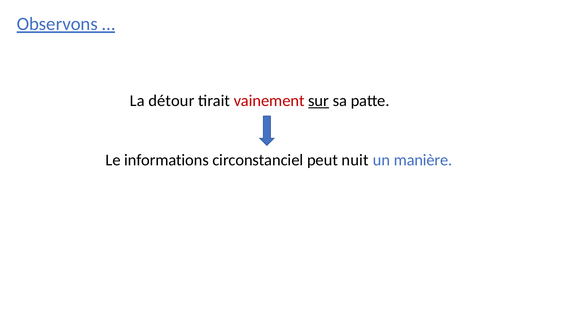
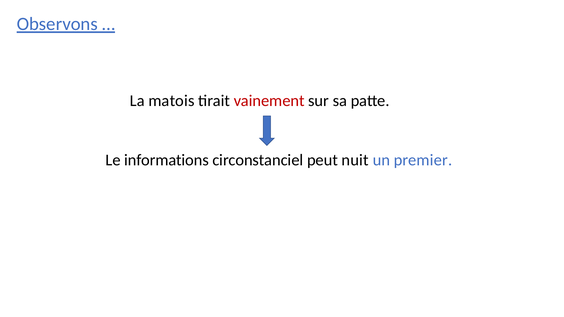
détour: détour -> matois (171, 101)
sur underline: present -> none (319, 101)
manière: manière -> premier (423, 160)
